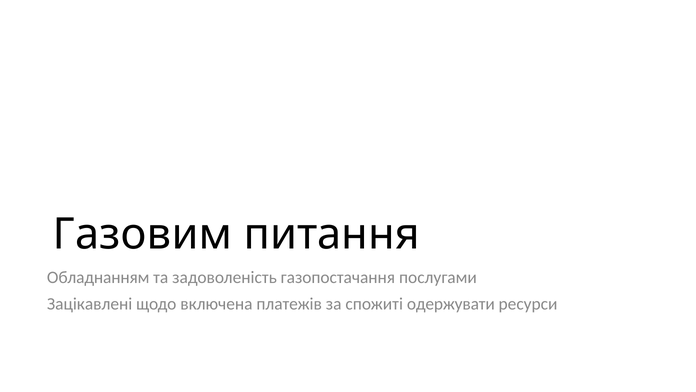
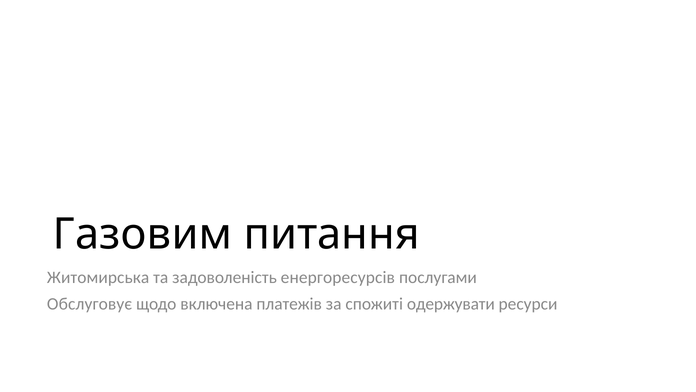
Обладнанням: Обладнанням -> Житомирська (98, 277)
газопостачання: газопостачання -> енергоресурсів (338, 277)
Зацікавлені: Зацікавлені -> Обслуговує (90, 303)
